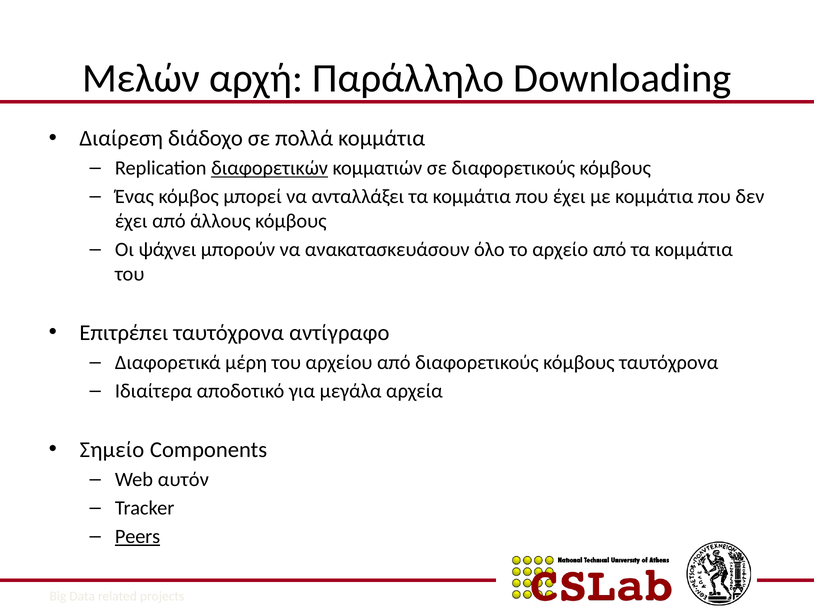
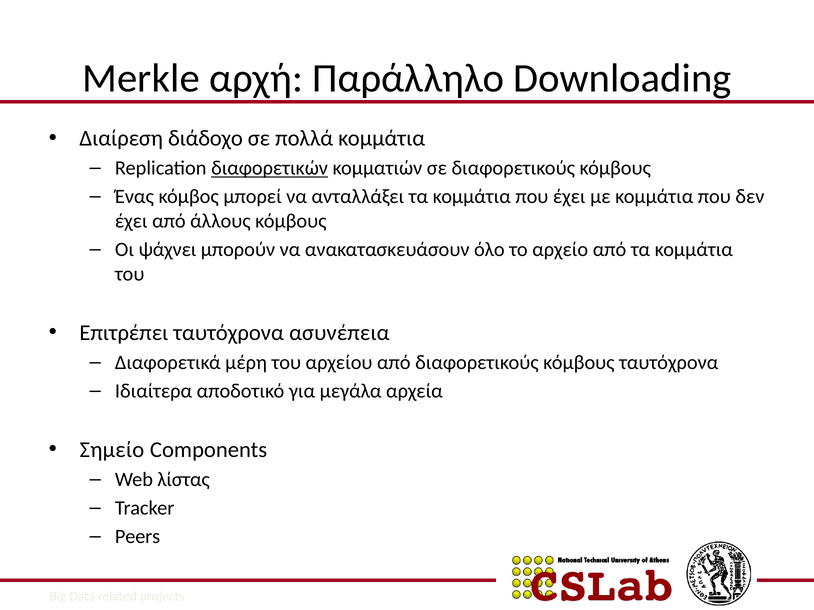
Μελών: Μελών -> Merkle (141, 78)
αντίγραφο: αντίγραφο -> ασυνέπεια (339, 333)
αυτόν: αυτόν -> λίστας (184, 480)
Peers underline: present -> none (138, 537)
